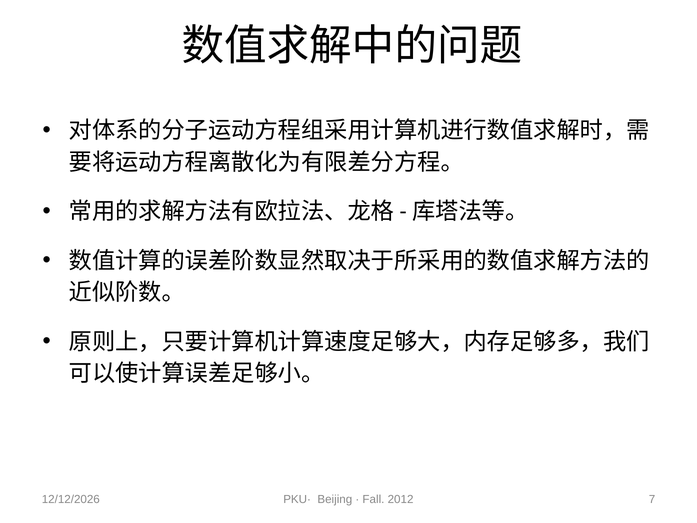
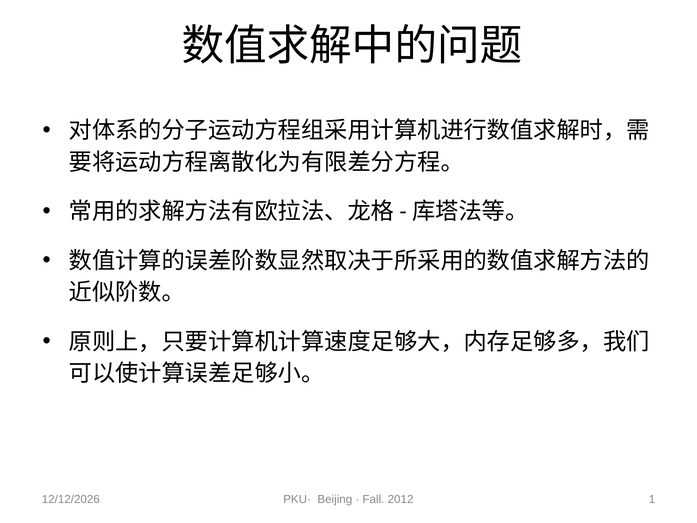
7: 7 -> 1 (652, 499)
